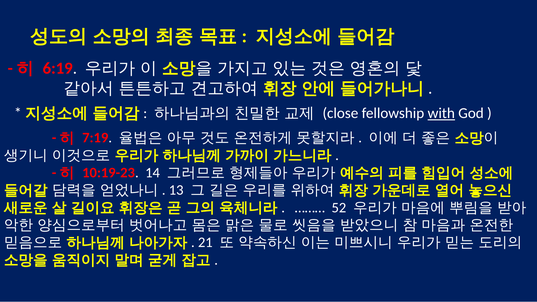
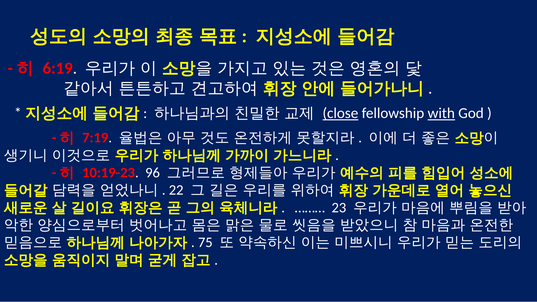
close underline: none -> present (340, 113)
14: 14 -> 96 (153, 173)
13: 13 -> 22 (176, 190)
52: 52 -> 23 (339, 208)
21: 21 -> 75 (205, 243)
